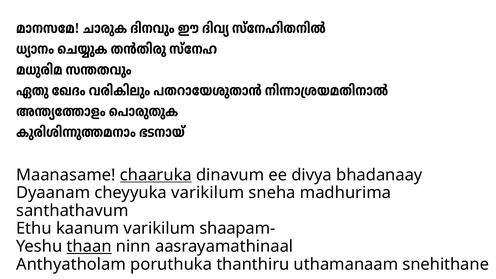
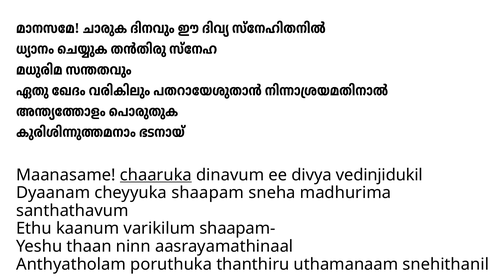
bhadanaay: bhadanaay -> vedinjidukil (379, 175)
cheyyuka varikilum: varikilum -> shaapam (208, 193)
thaan underline: present -> none (89, 246)
snehithane: snehithane -> snehithanil (446, 264)
